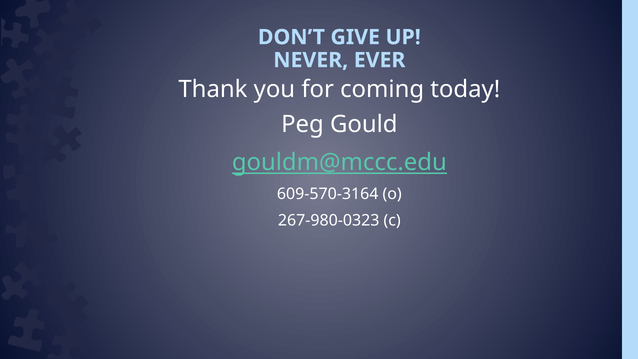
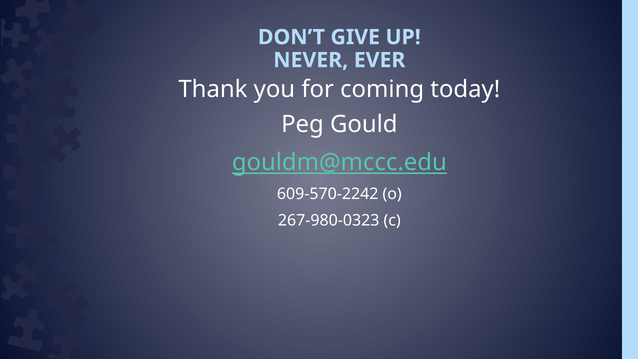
609-570-3164: 609-570-3164 -> 609-570-2242 (328, 194)
